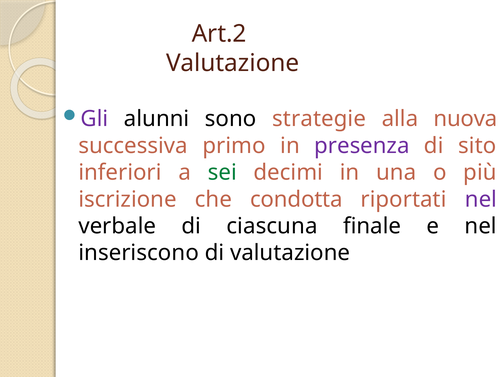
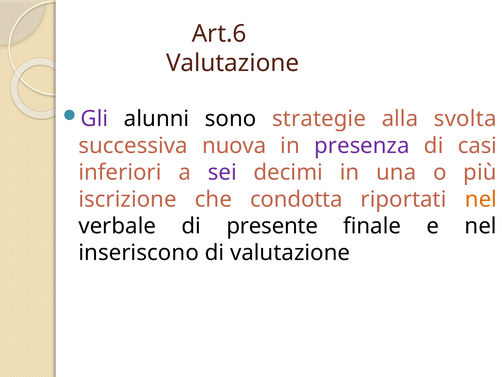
Art.2: Art.2 -> Art.6 (219, 34)
nuova: nuova -> svolta (465, 119)
primo: primo -> nuova (234, 145)
sito: sito -> casi (477, 145)
sei colour: green -> purple (222, 172)
nel colour: purple -> orange (481, 199)
ciascuna: ciascuna -> presente (272, 226)
